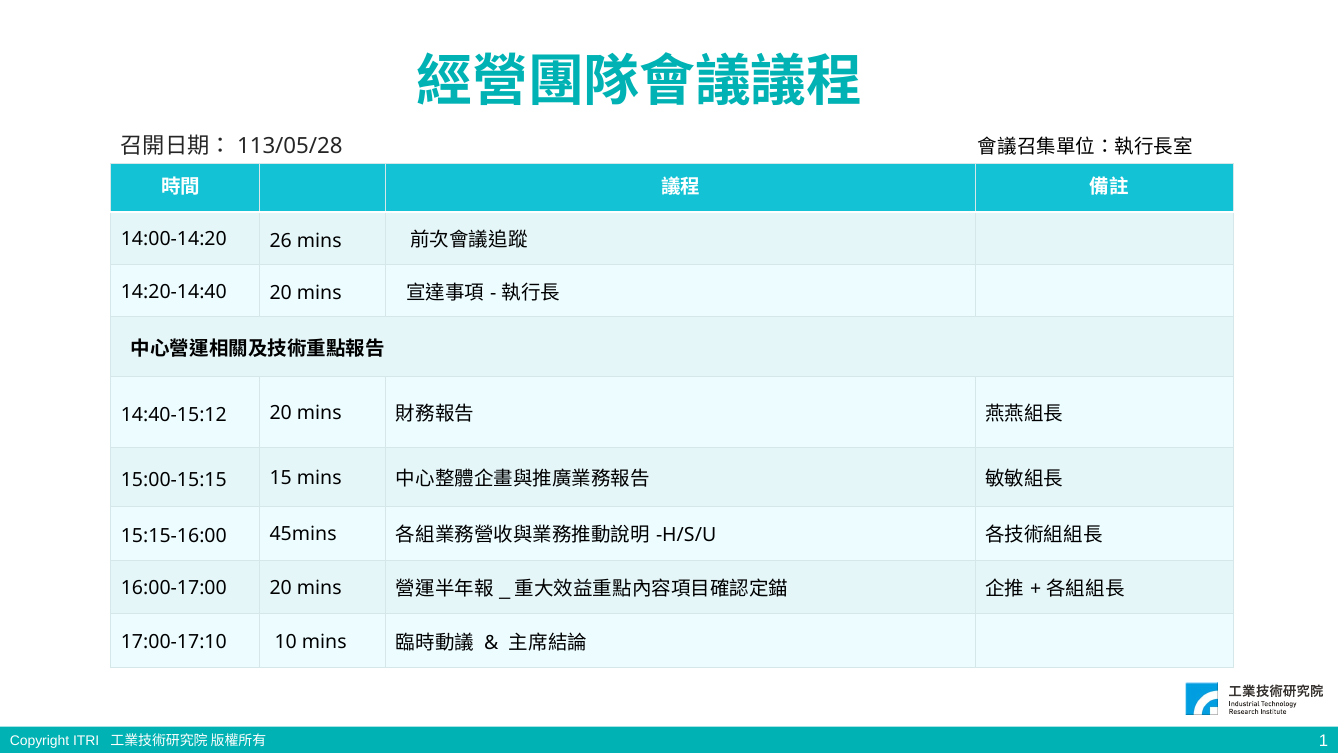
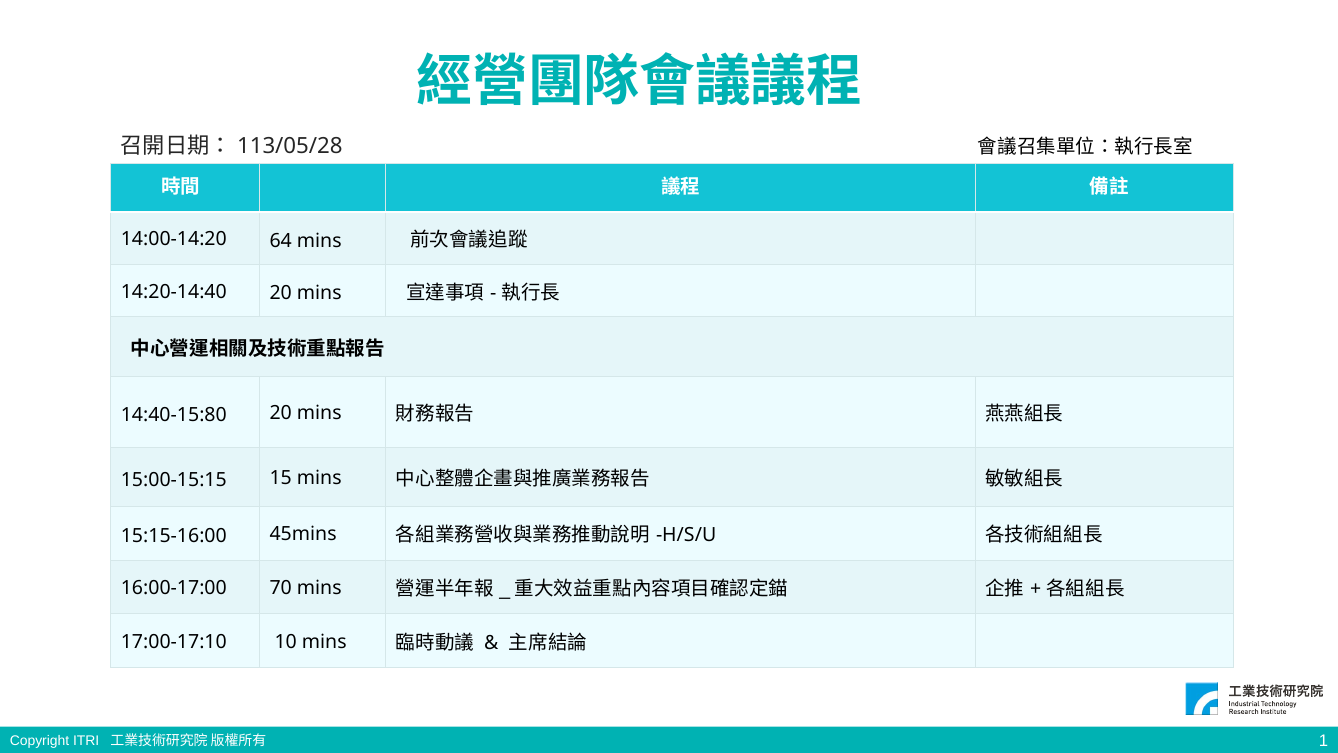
26: 26 -> 64 (281, 240)
14:40-15:12: 14:40-15:12 -> 14:40-15:80 (174, 415)
16:00-17:00 20: 20 -> 70 (281, 588)
